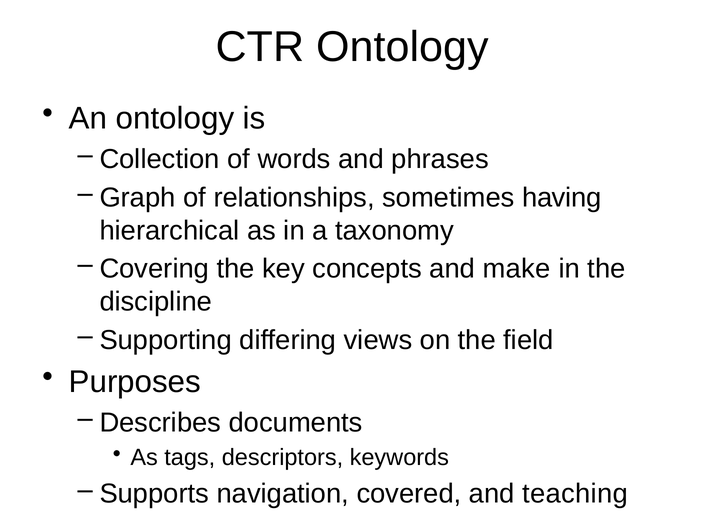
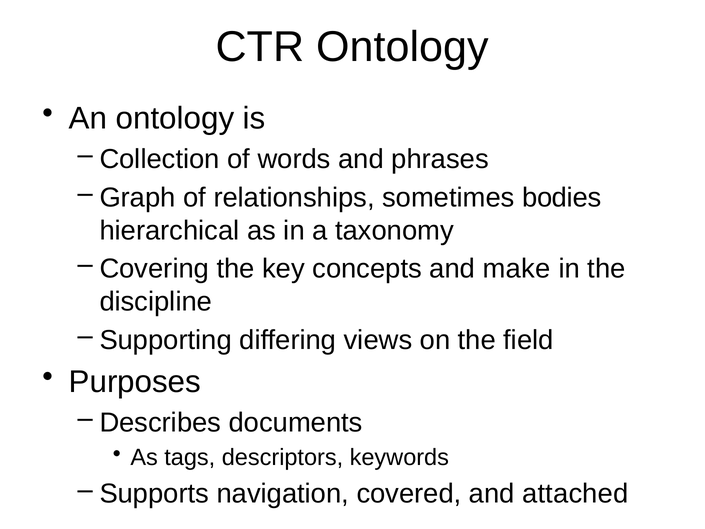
having: having -> bodies (562, 197)
teaching: teaching -> attached (575, 494)
